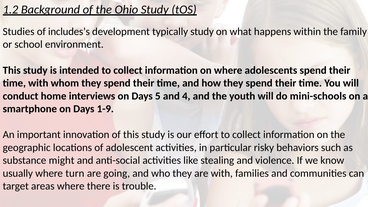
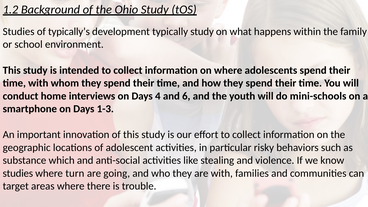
includes’s: includes’s -> typically’s (69, 32)
5: 5 -> 4 (158, 96)
4: 4 -> 6 (186, 96)
1-9: 1-9 -> 1-3 (105, 109)
might: might -> which (62, 160)
usually: usually -> studies (18, 173)
